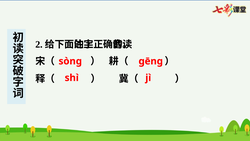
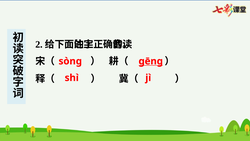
gēng underline: none -> present (151, 61)
